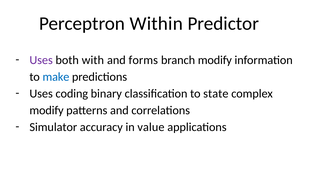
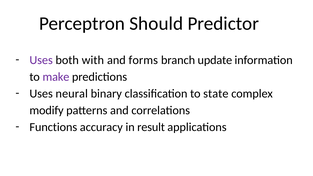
Within: Within -> Should (156, 23)
branch modify: modify -> update (215, 60)
make colour: blue -> purple (56, 77)
coding: coding -> neural (72, 94)
Simulator: Simulator -> Functions (53, 127)
value: value -> result (151, 127)
